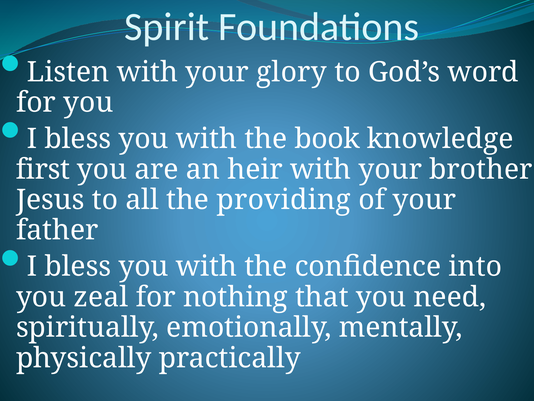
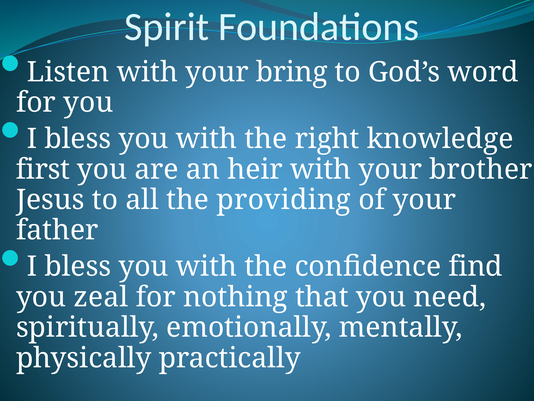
glory: glory -> bring (292, 72)
book: book -> right (327, 139)
into: into -> find (476, 266)
